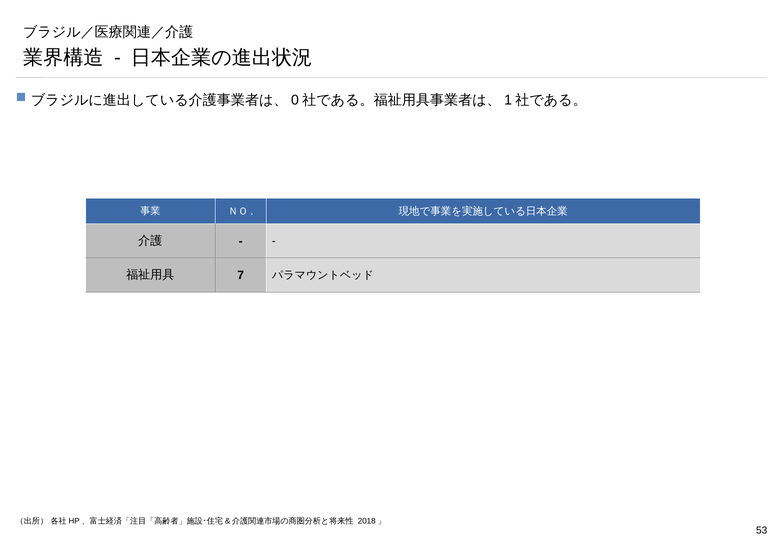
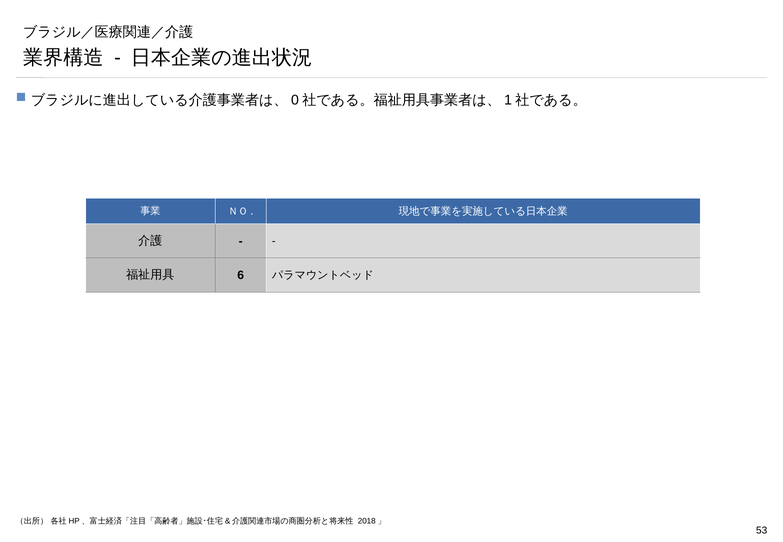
7: 7 -> 6 (241, 275)
